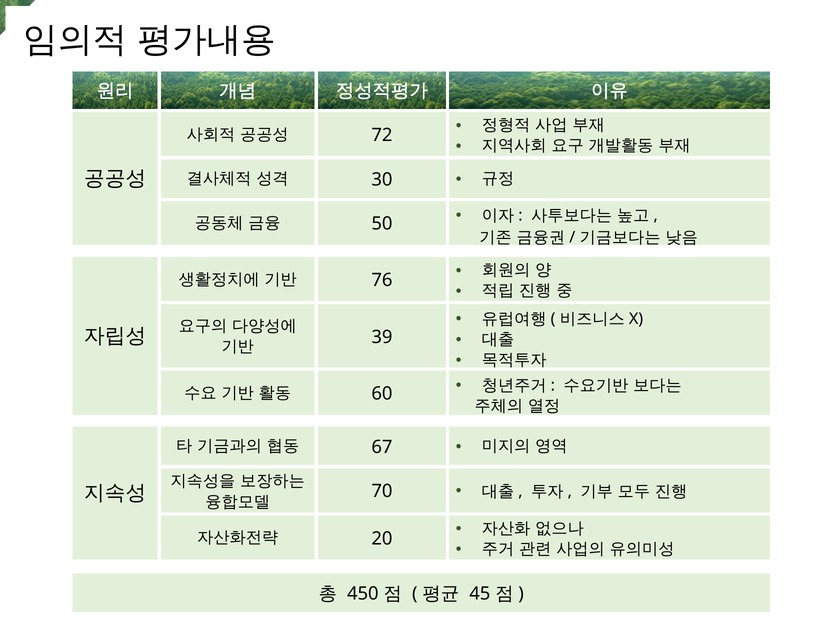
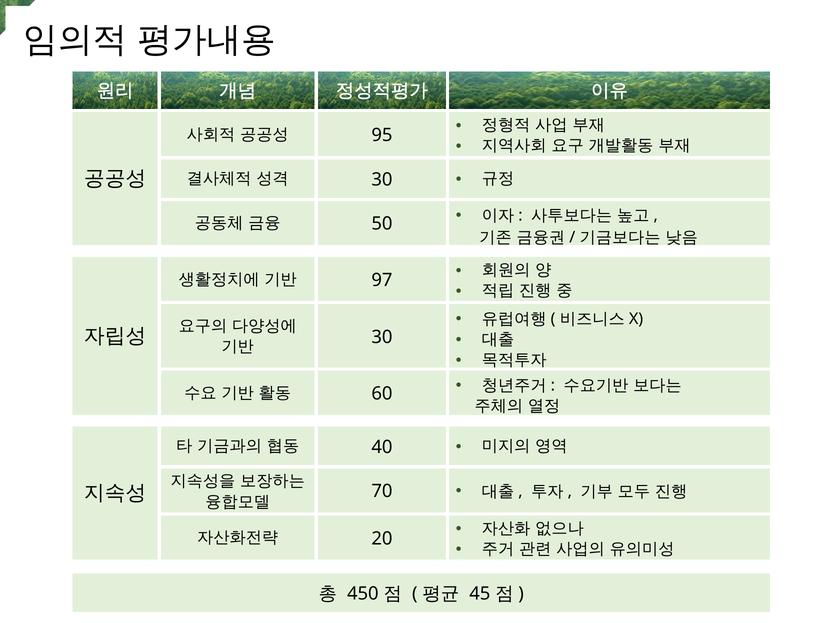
72: 72 -> 95 (382, 135)
76: 76 -> 97 (382, 280)
39: 39 -> 30 (382, 337)
67: 67 -> 40 (382, 447)
